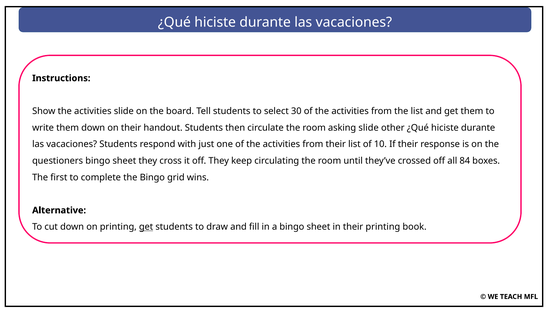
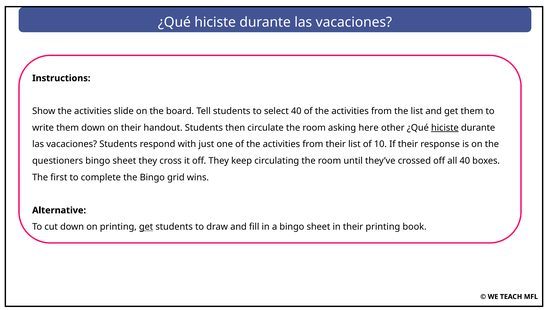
select 30: 30 -> 40 (296, 111)
asking slide: slide -> here (369, 127)
hiciste underline: none -> present (445, 127)
all 84: 84 -> 40 (465, 160)
